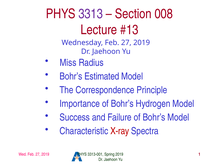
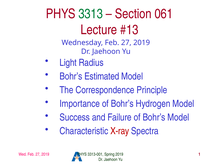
3313 colour: purple -> green (91, 14)
008: 008 -> 061 (164, 14)
Miss: Miss -> Light (68, 62)
